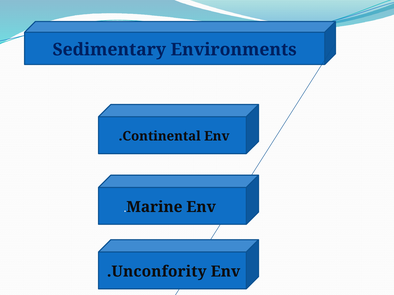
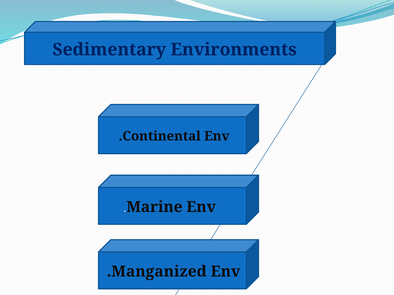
Unconfority: Unconfority -> Manganized (159, 272)
